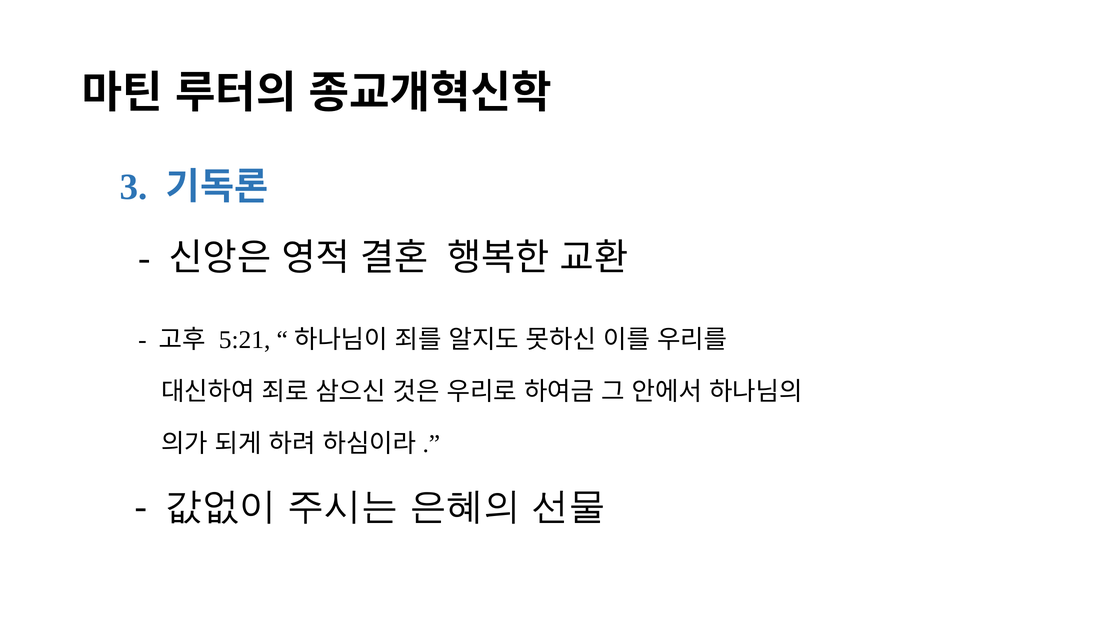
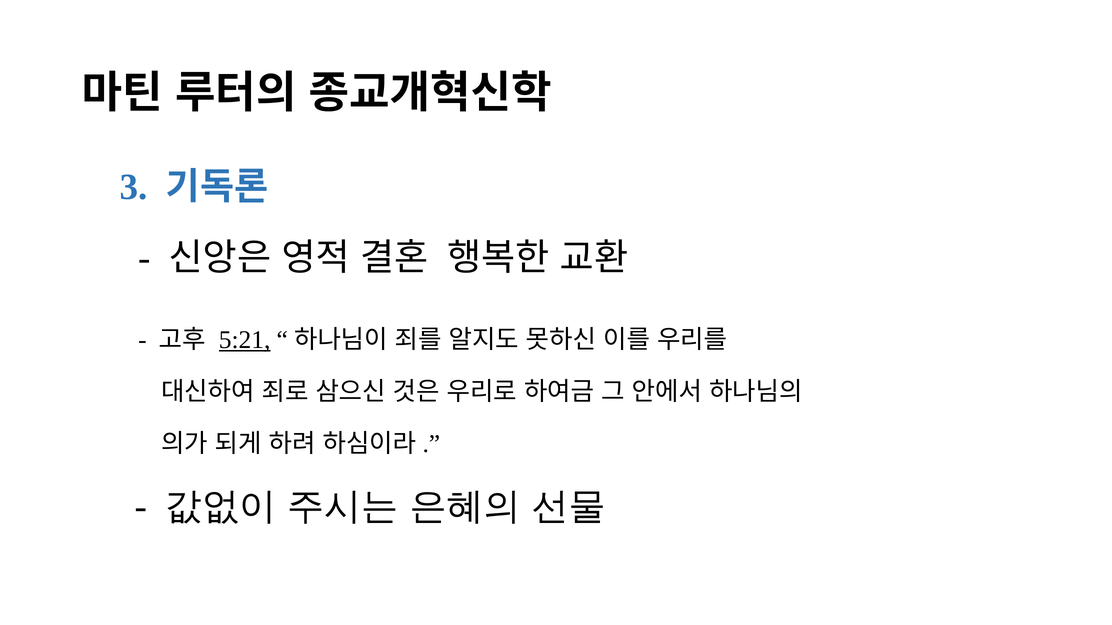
5:21 underline: none -> present (245, 340)
